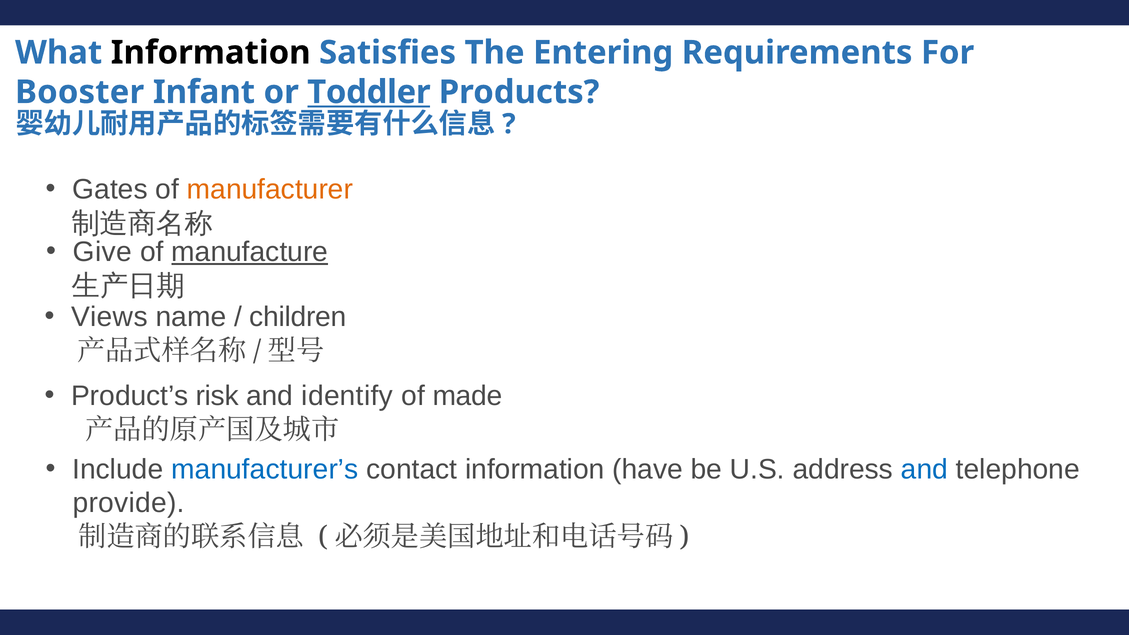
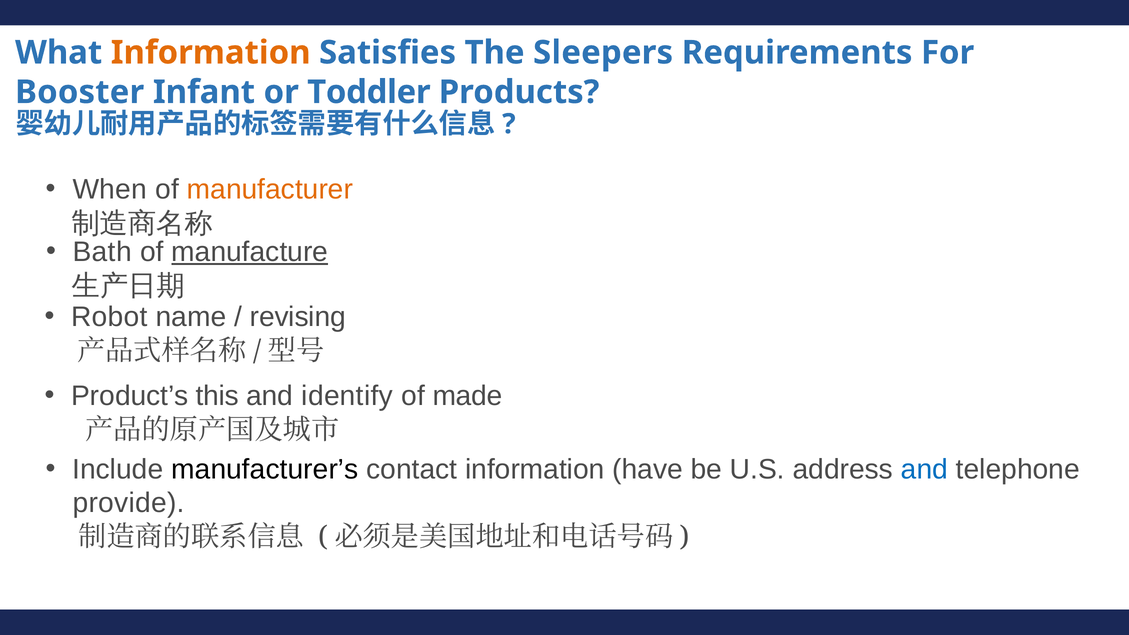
Information colour: black -> orange (211, 53)
Entering: Entering -> Sleepers (603, 53)
Toddler underline: present -> none (369, 92)
Gates: Gates -> When (110, 190)
Give: Give -> Bath (102, 252)
Views: Views -> Robot (109, 317)
children: children -> revising (298, 317)
risk: risk -> this (217, 396)
manufacturer’s colour: blue -> black (265, 469)
